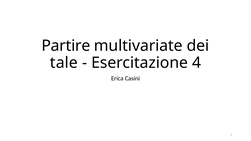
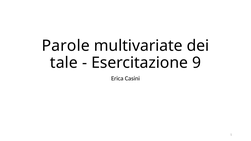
Partire: Partire -> Parole (66, 46)
4: 4 -> 9 (197, 63)
